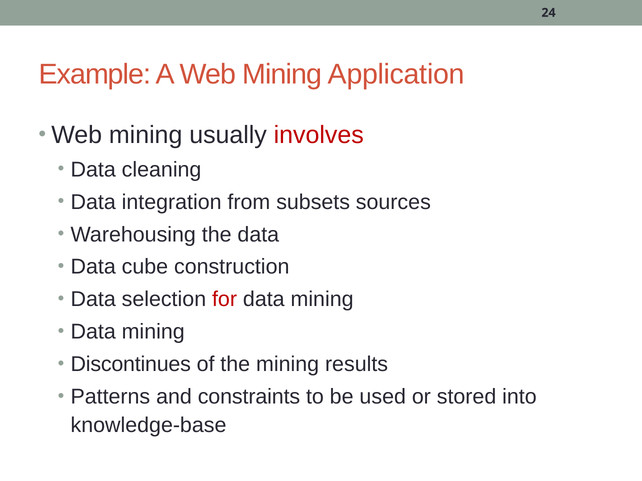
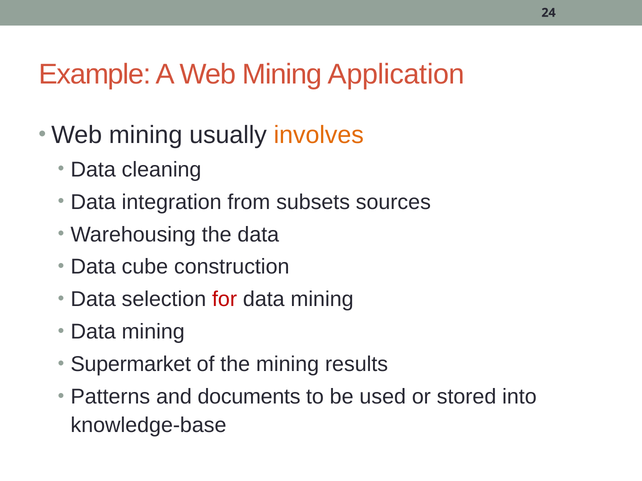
involves colour: red -> orange (319, 135)
Discontinues: Discontinues -> Supermarket (131, 365)
constraints: constraints -> documents (249, 397)
